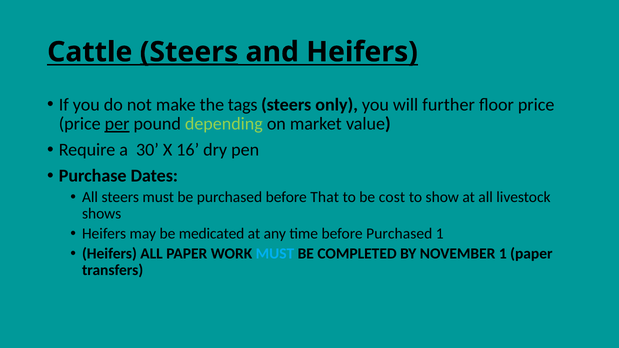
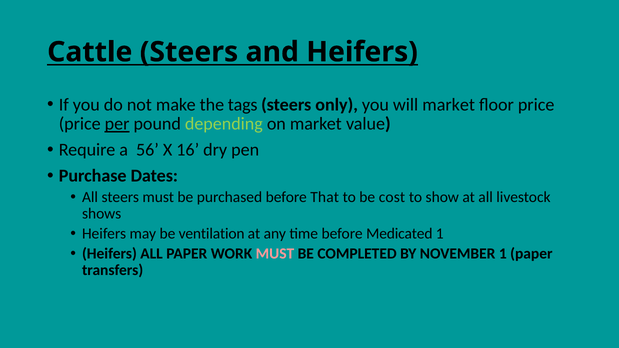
Steers underline: present -> none (189, 52)
will further: further -> market (449, 105)
30: 30 -> 56 (147, 150)
medicated: medicated -> ventilation (212, 234)
before Purchased: Purchased -> Medicated (399, 234)
MUST colour: light blue -> pink (275, 254)
